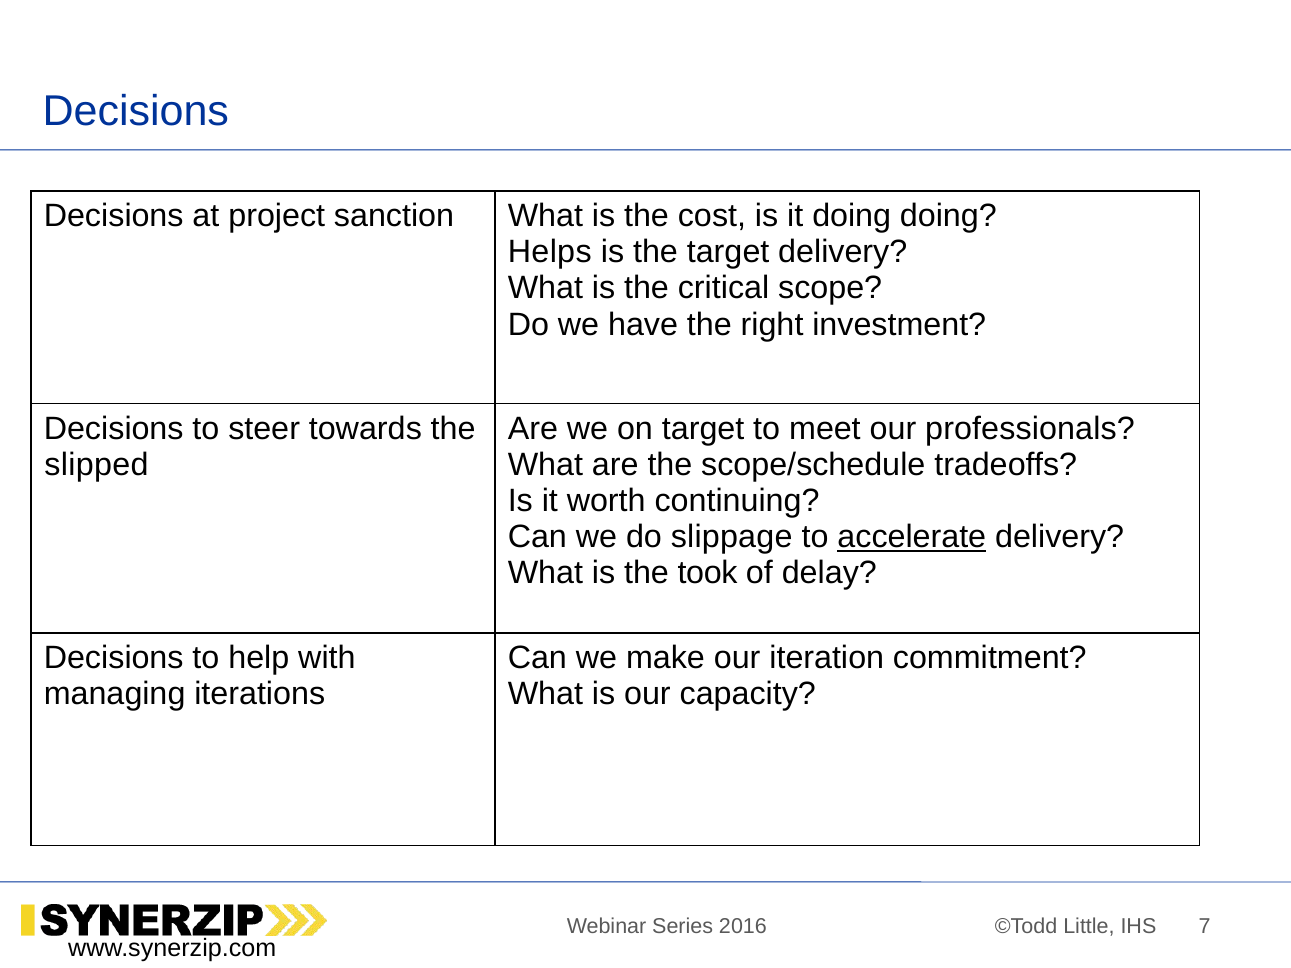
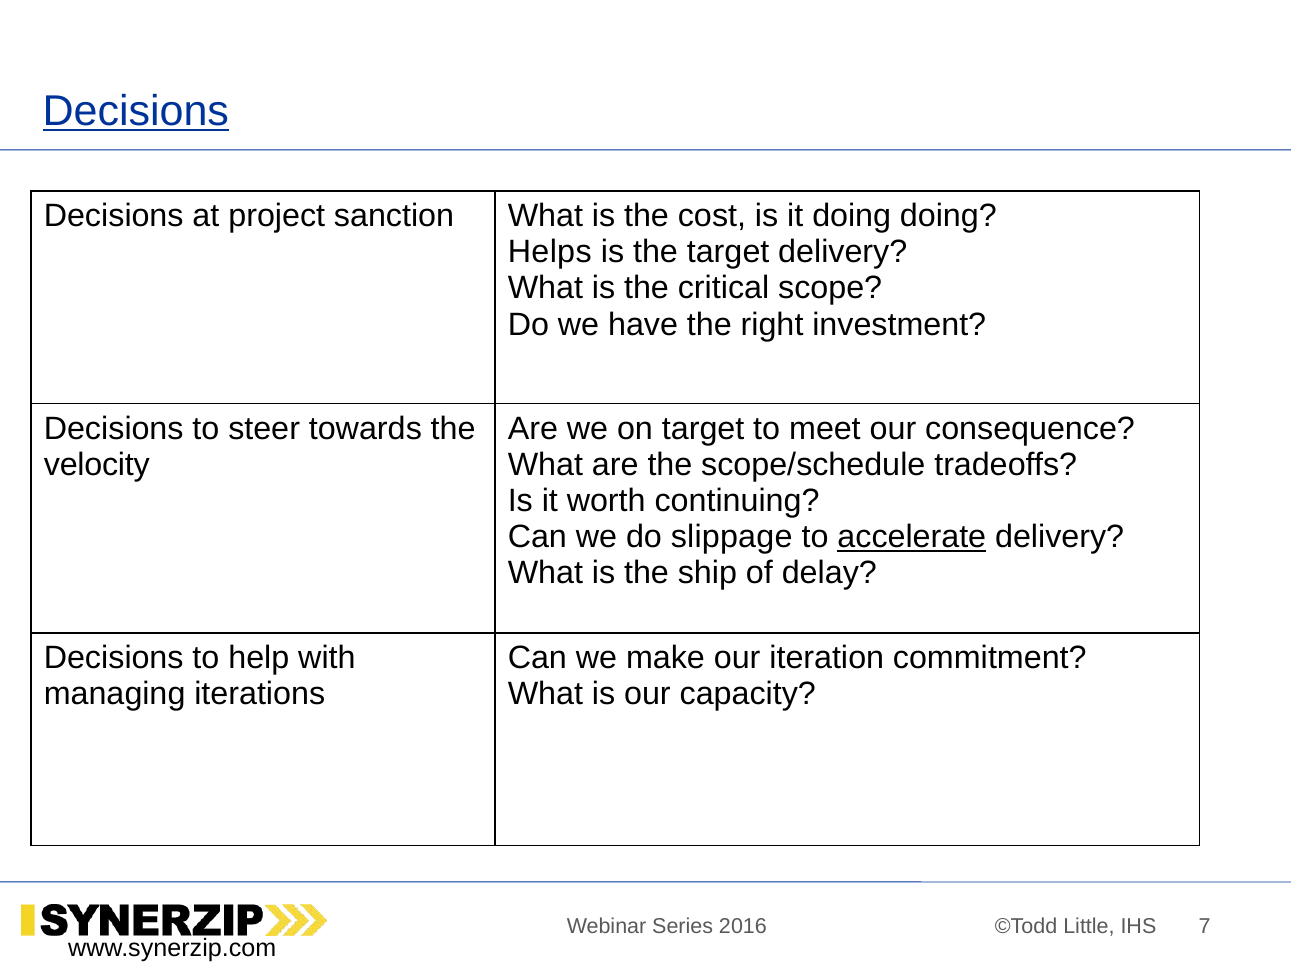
Decisions underline: none -> present (136, 111)
professionals: professionals -> consequence (1030, 428)
slipped: slipped -> velocity (97, 465)
took: took -> ship (707, 573)
